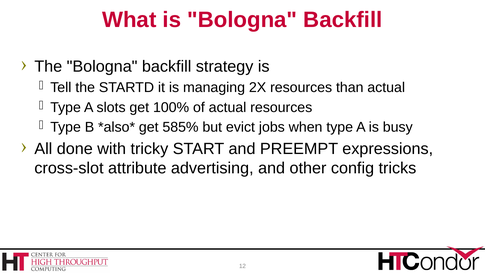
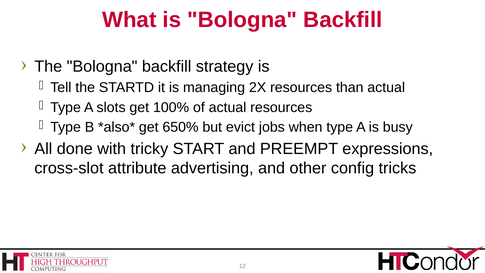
585%: 585% -> 650% (180, 127)
